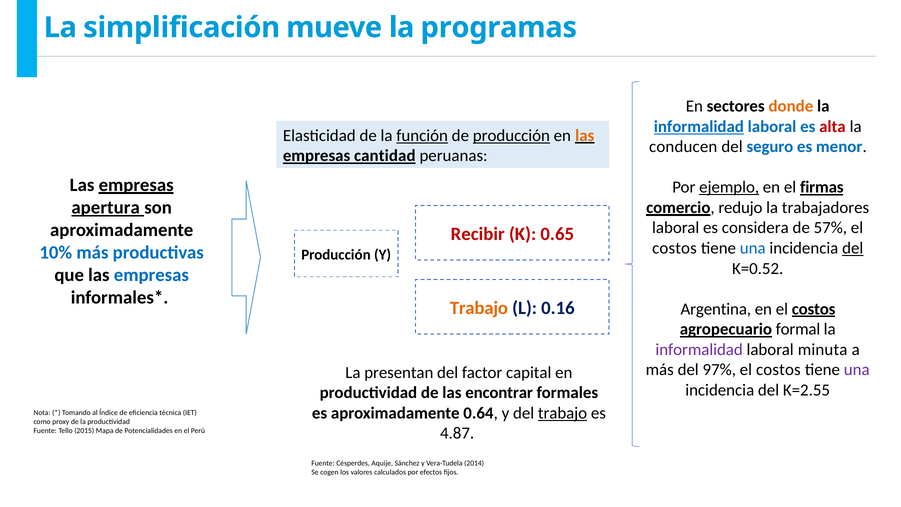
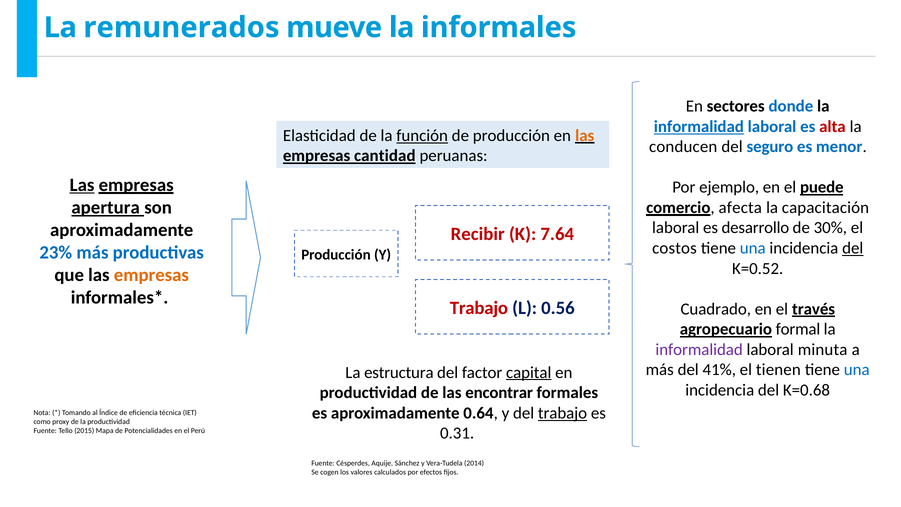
simplificación: simplificación -> remunerados (181, 28)
programas: programas -> informales (499, 28)
donde colour: orange -> blue (791, 106)
producción underline: present -> none (511, 135)
Las underline: none -> present (82, 185)
ejemplo underline: present -> none (729, 187)
firmas: firmas -> puede (822, 187)
redujo: redujo -> afecta (740, 208)
trabajadores: trabajadores -> capacitación (825, 208)
considera: considera -> desarrollo (755, 228)
57%: 57% -> 30% (830, 228)
0.65: 0.65 -> 7.64 (557, 234)
10%: 10% -> 23% (56, 253)
empresas colour: blue -> orange (151, 275)
Trabajo colour: orange -> red (479, 308)
0.16: 0.16 -> 0.56 (558, 308)
Argentina: Argentina -> Cuadrado (716, 309)
en el costos: costos -> través (814, 309)
97%: 97% -> 41% (719, 370)
costos: costos -> tienen (778, 370)
una colour: purple -> blue (857, 370)
presentan: presentan -> estructura (399, 372)
capital underline: none -> present (529, 372)
K=2.55: K=2.55 -> K=0.68 (806, 390)
4.87: 4.87 -> 0.31 (457, 433)
